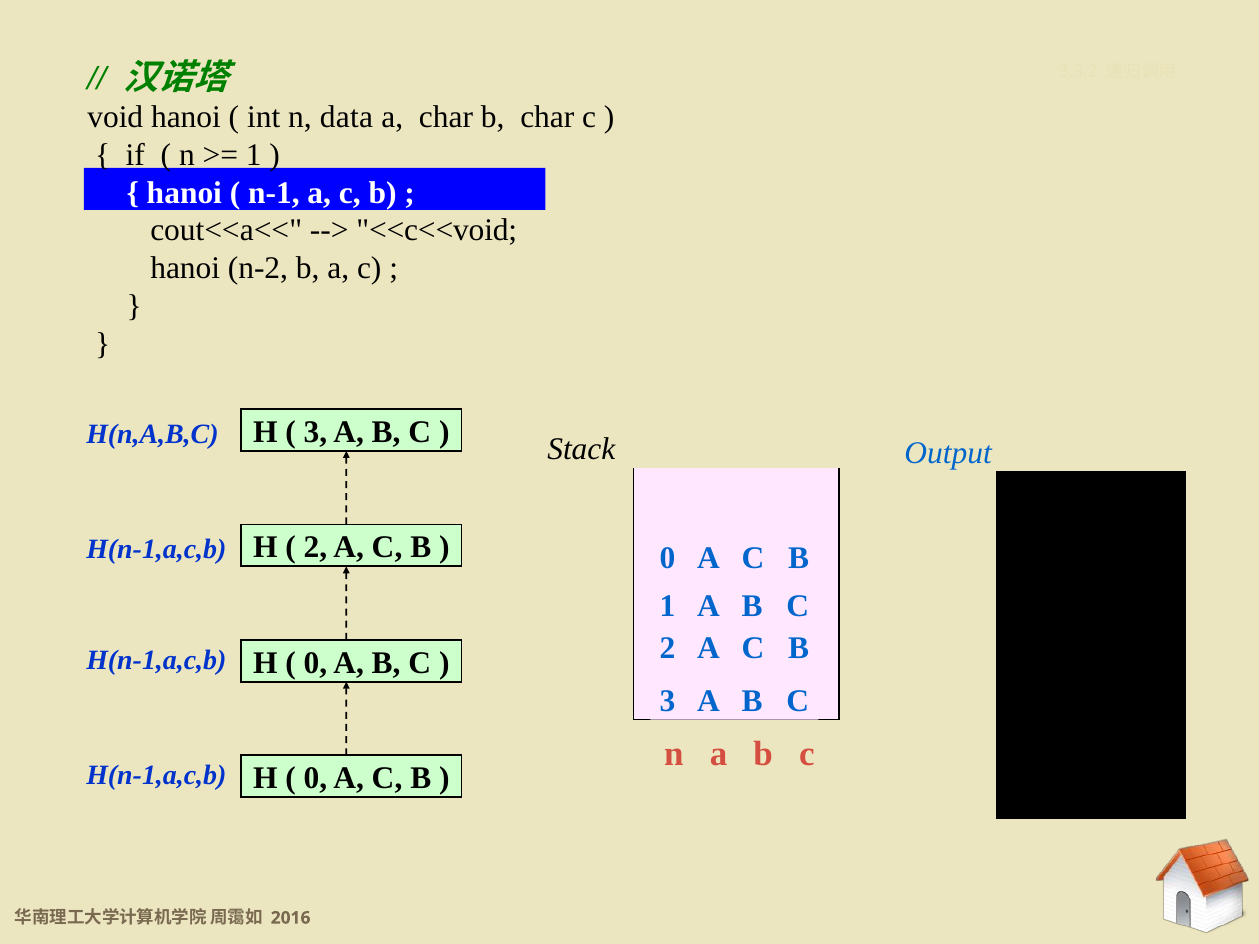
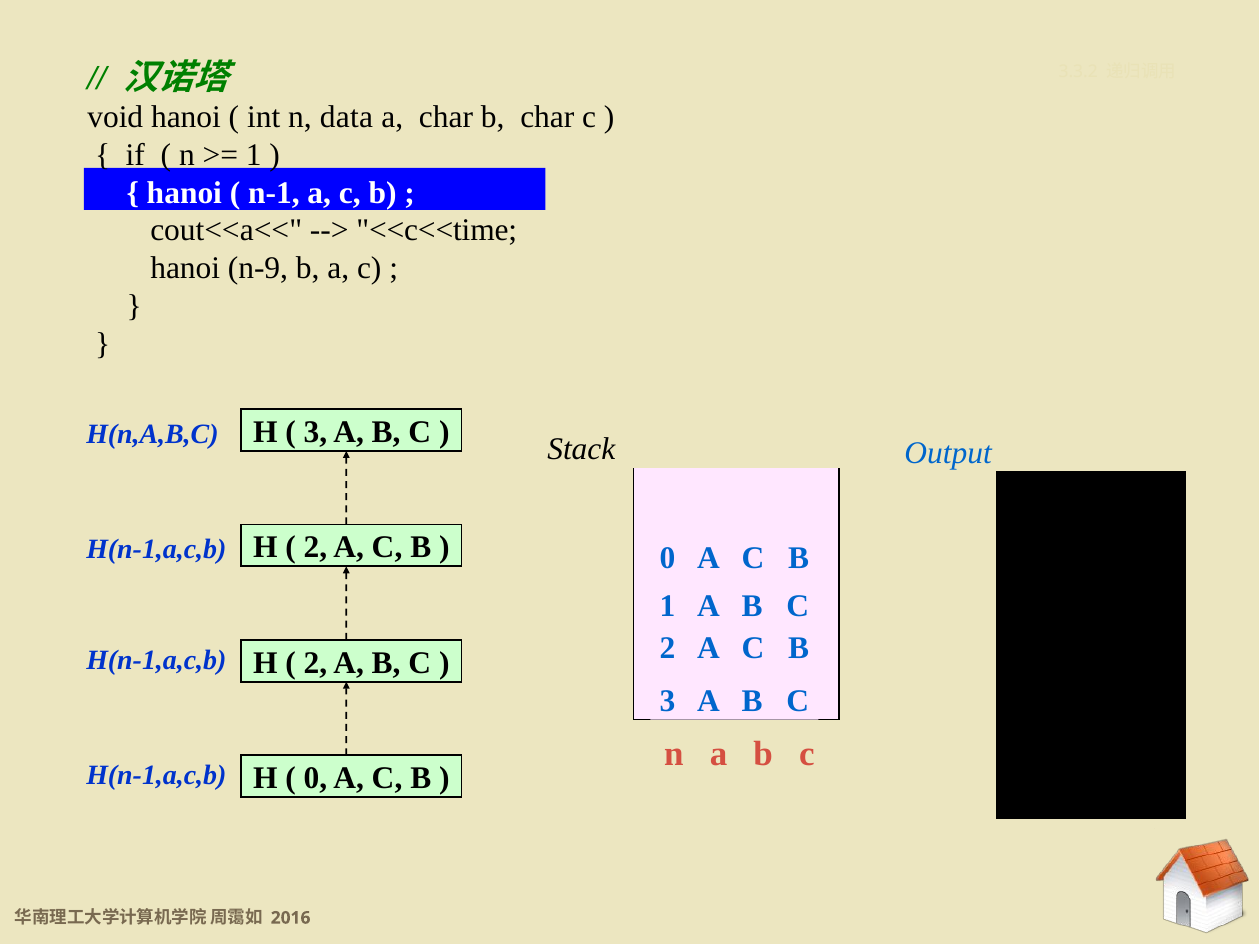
<<c<<void: <<c<<void -> <<c<<time (437, 231)
n-2: n-2 -> n-9 (258, 268)
0: 0 -> 2 (315, 663)
